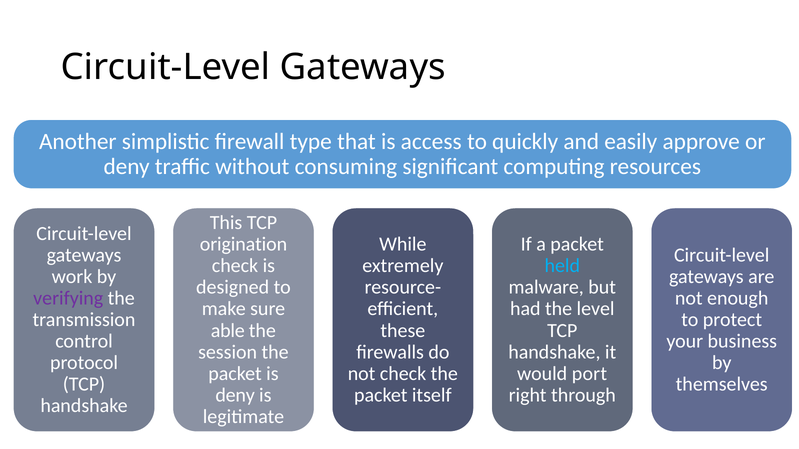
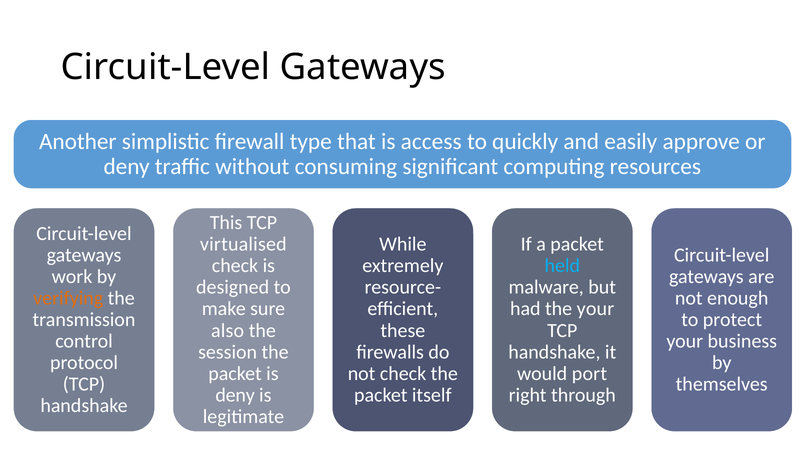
origination: origination -> virtualised (243, 244)
verifying colour: purple -> orange (68, 298)
the level: level -> your (595, 309)
able: able -> also (228, 331)
